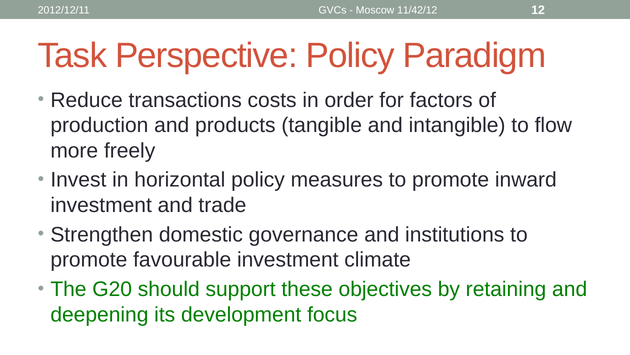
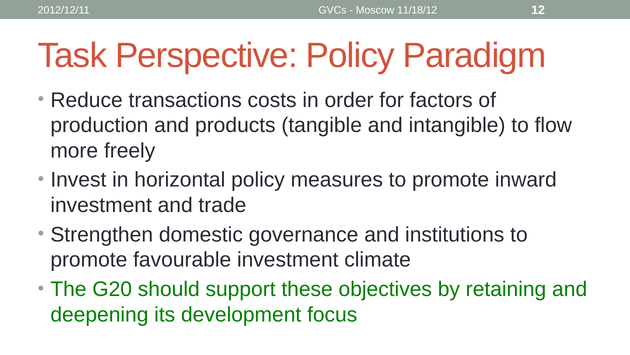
11/42/12: 11/42/12 -> 11/18/12 (417, 10)
